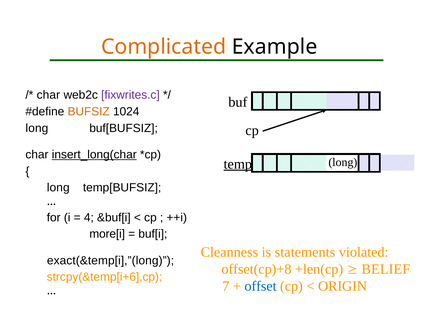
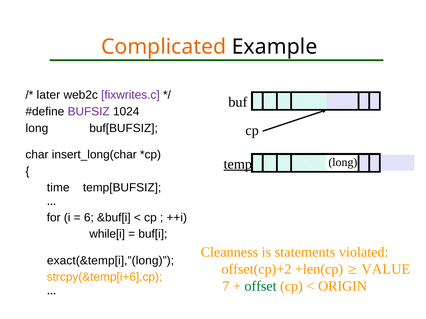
char: char -> later (48, 95)
BUFSIZ colour: orange -> purple (89, 112)
insert_long(char underline: present -> none (94, 155)
long: long -> time (58, 188)
4: 4 -> 6 (89, 218)
more[i: more[i -> while[i (107, 234)
offset(cp)+8: offset(cp)+8 -> offset(cp)+2 (256, 269)
BELIEF: BELIEF -> VALUE (386, 269)
offset colour: blue -> green (261, 286)
